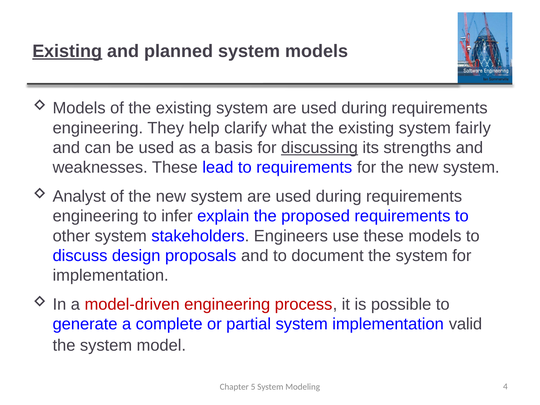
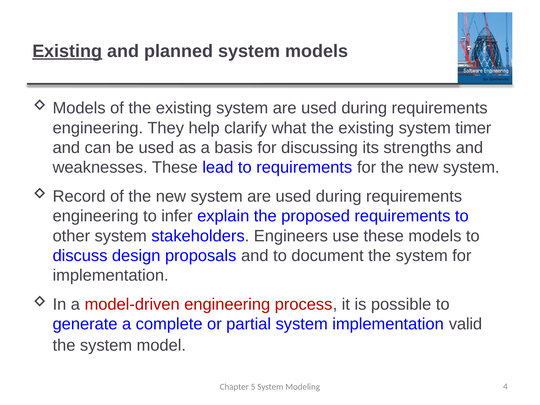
fairly: fairly -> timer (473, 128)
discussing underline: present -> none (320, 148)
Analyst: Analyst -> Record (79, 196)
